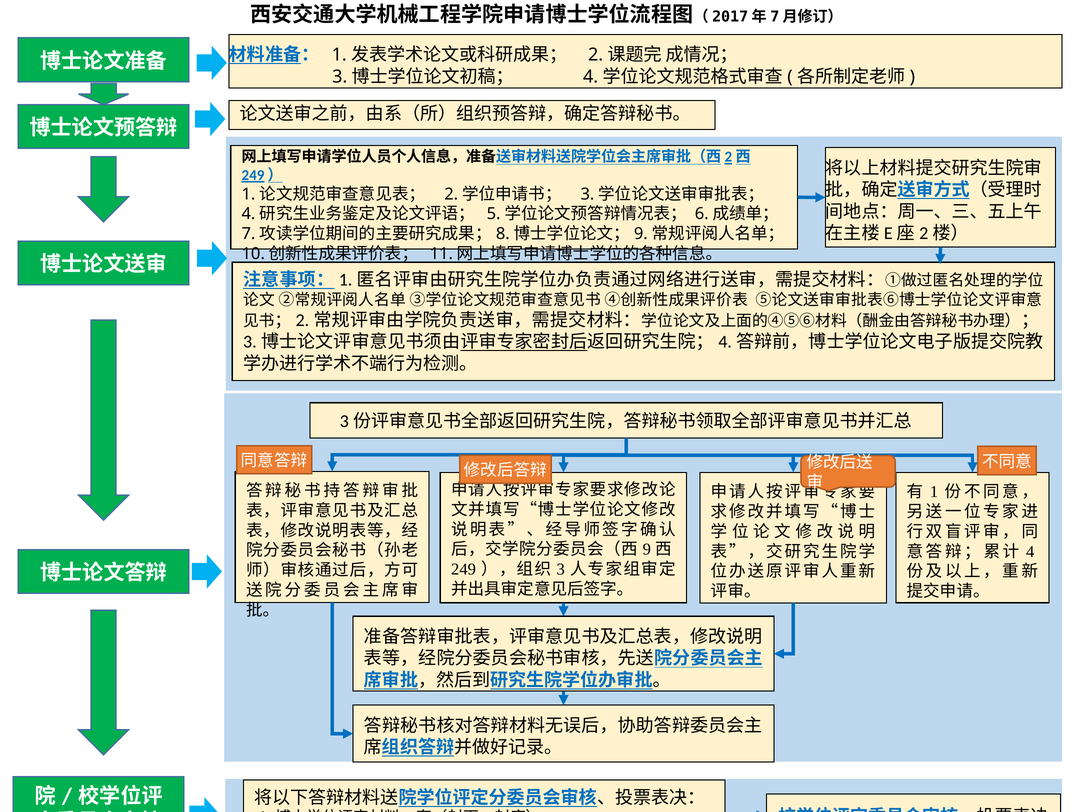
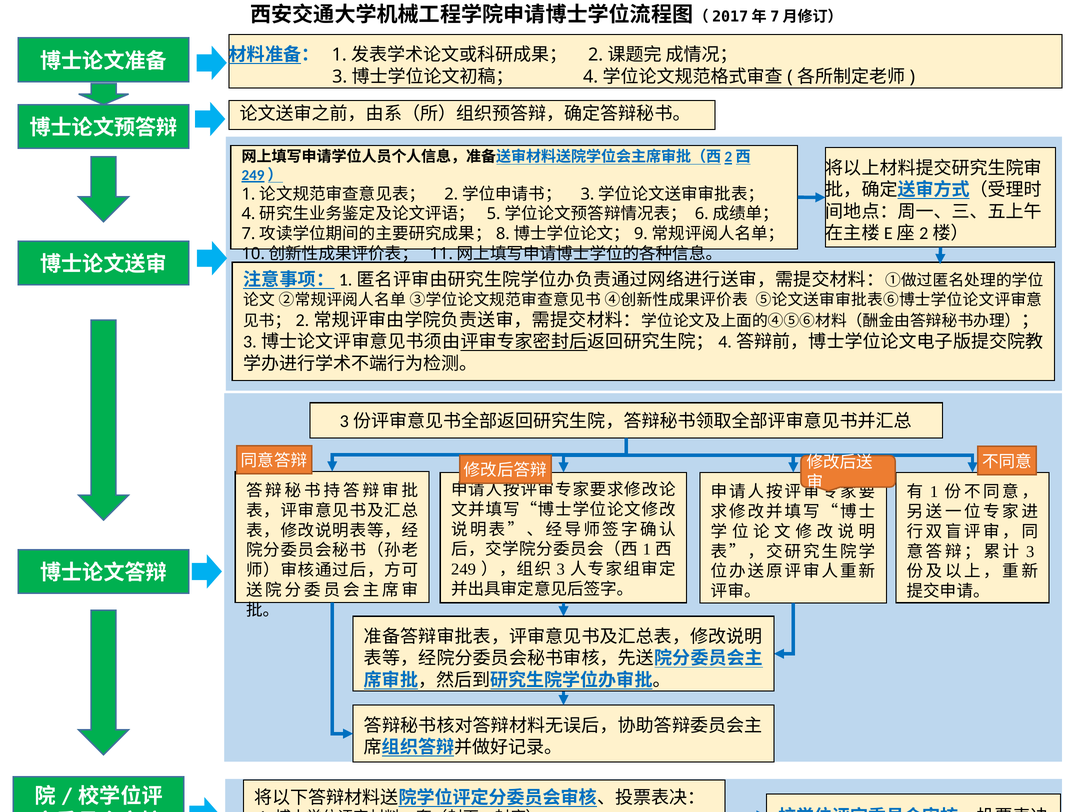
9: 9 -> 1 (647, 550)
4: 4 -> 3 (1030, 552)
